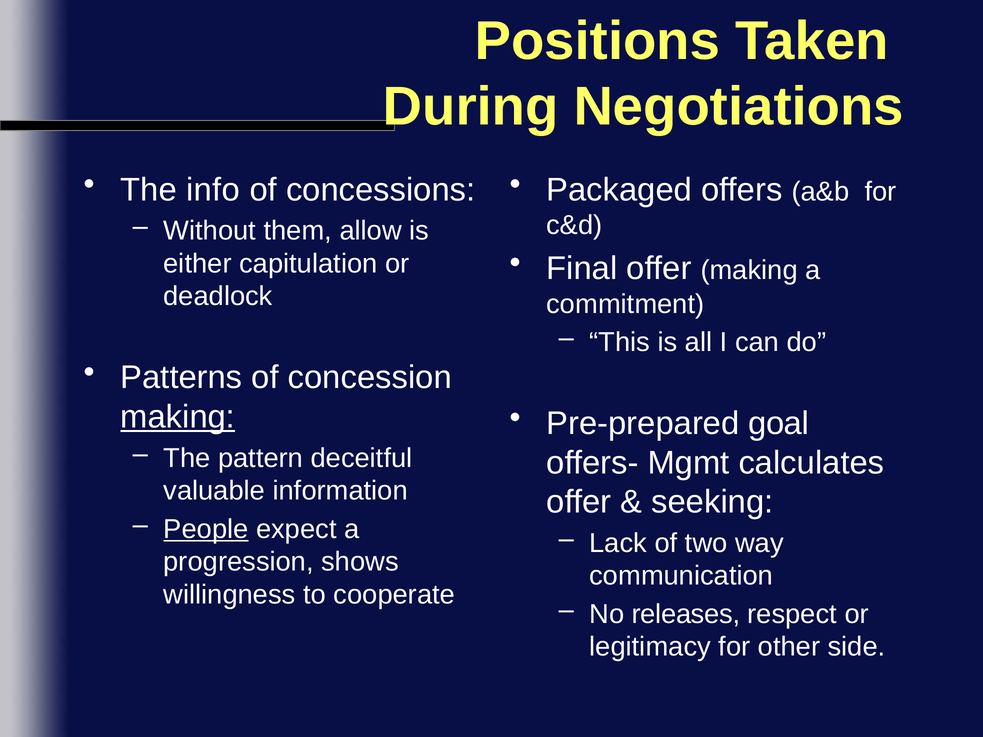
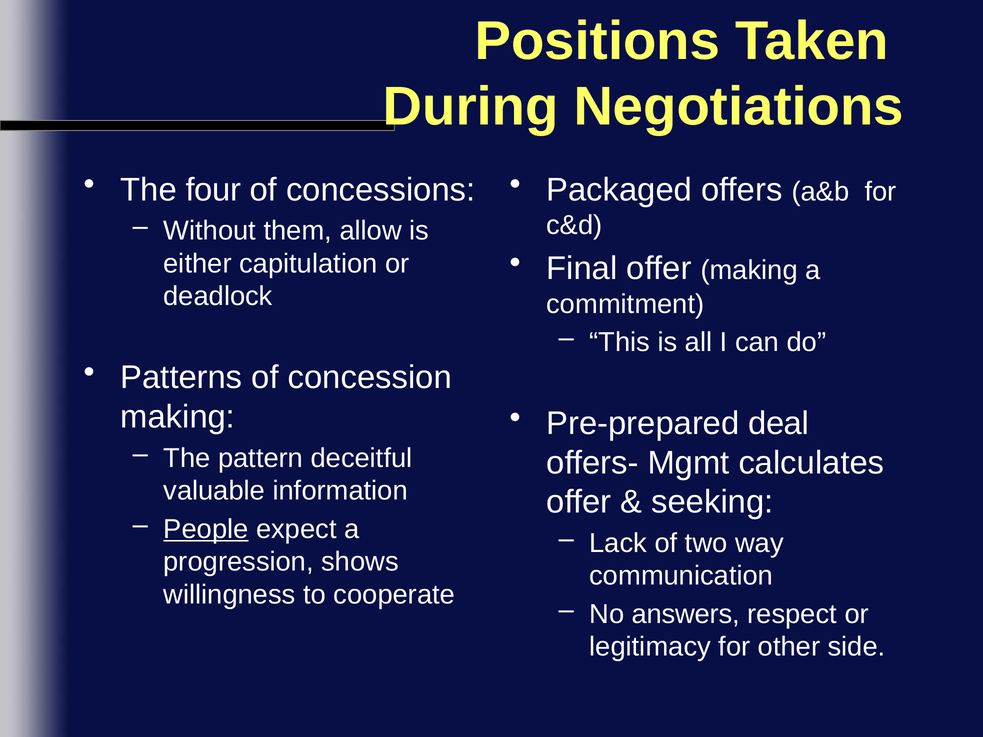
info: info -> four (213, 190)
making underline: present -> none (178, 417)
goal: goal -> deal (779, 424)
releases: releases -> answers (686, 614)
